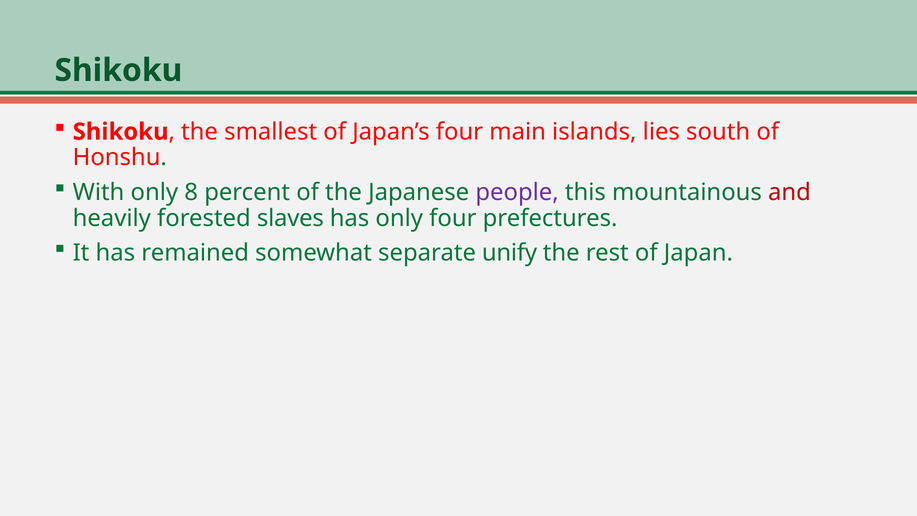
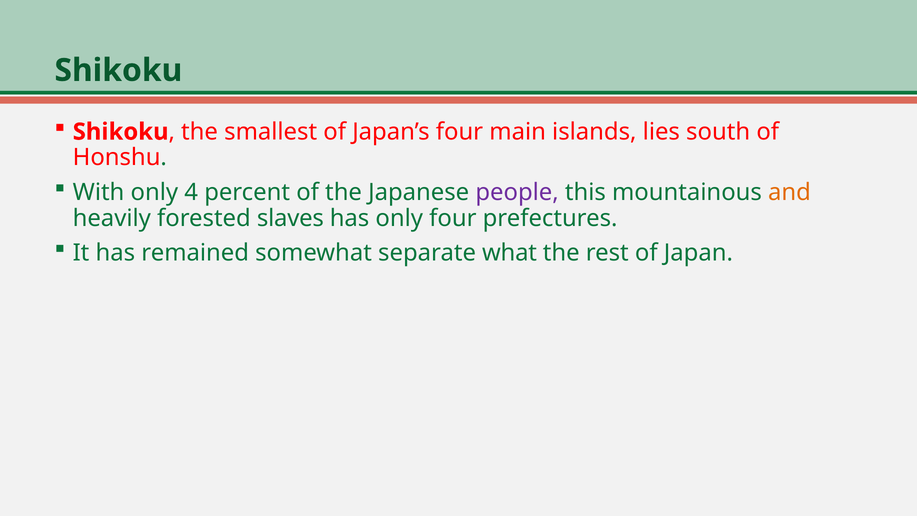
8: 8 -> 4 (191, 192)
and colour: red -> orange (789, 192)
unify: unify -> what (509, 253)
